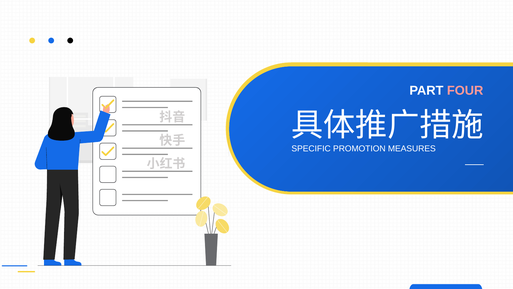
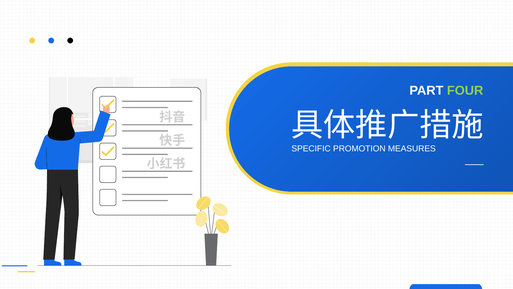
FOUR colour: pink -> light green (465, 90)
